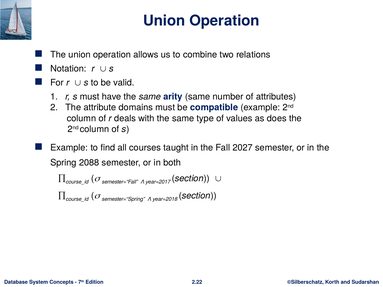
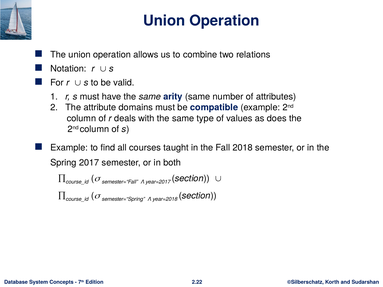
2027: 2027 -> 2018 (243, 148)
2088: 2088 -> 2017 (89, 163)
